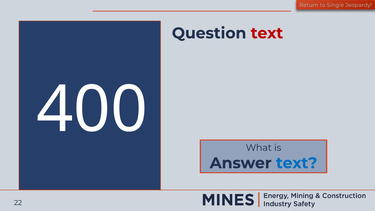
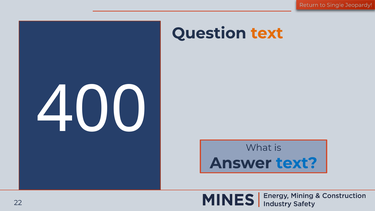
text colour: red -> orange (267, 33)
